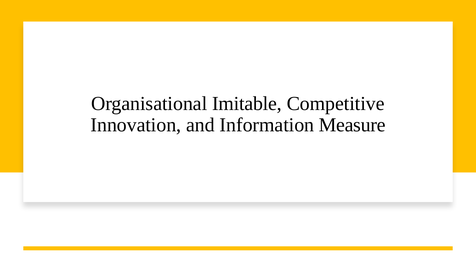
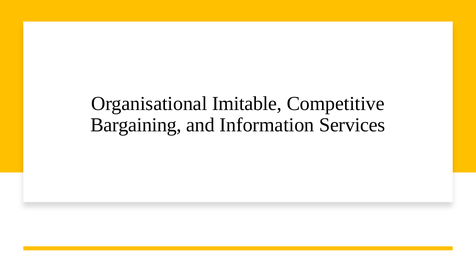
Innovation: Innovation -> Bargaining (136, 125)
Measure: Measure -> Services (352, 125)
